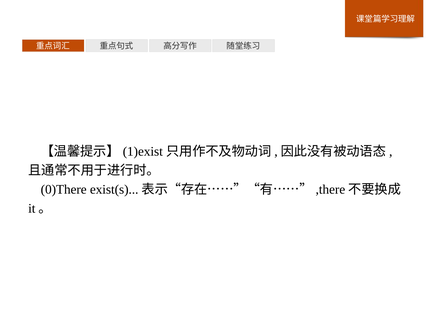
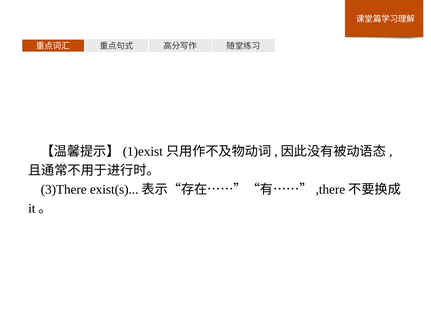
0)There: 0)There -> 3)There (64, 190)
